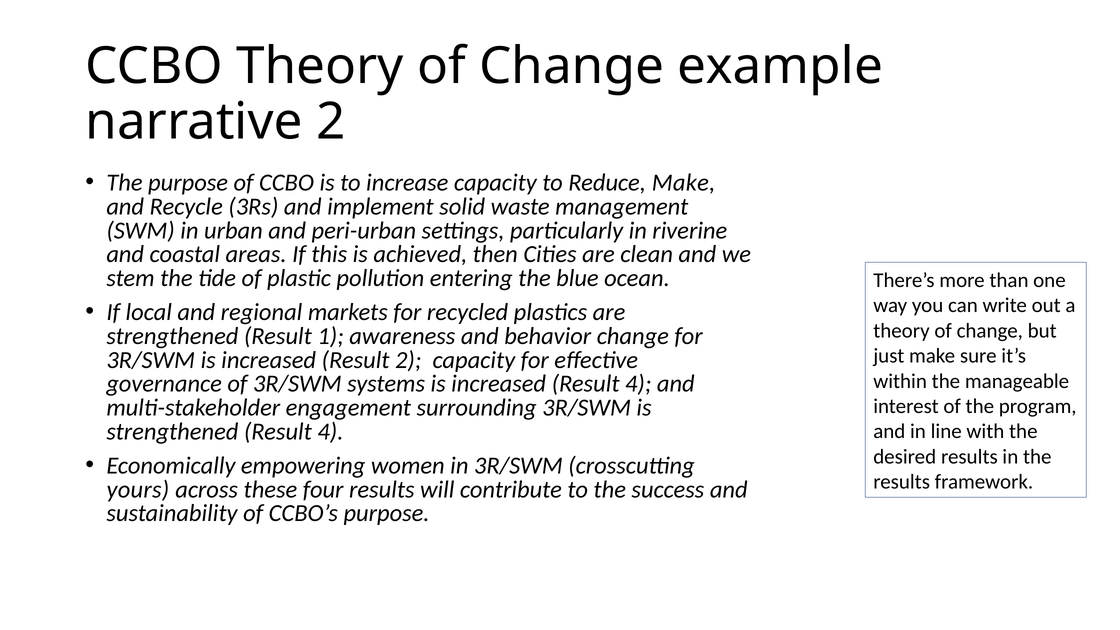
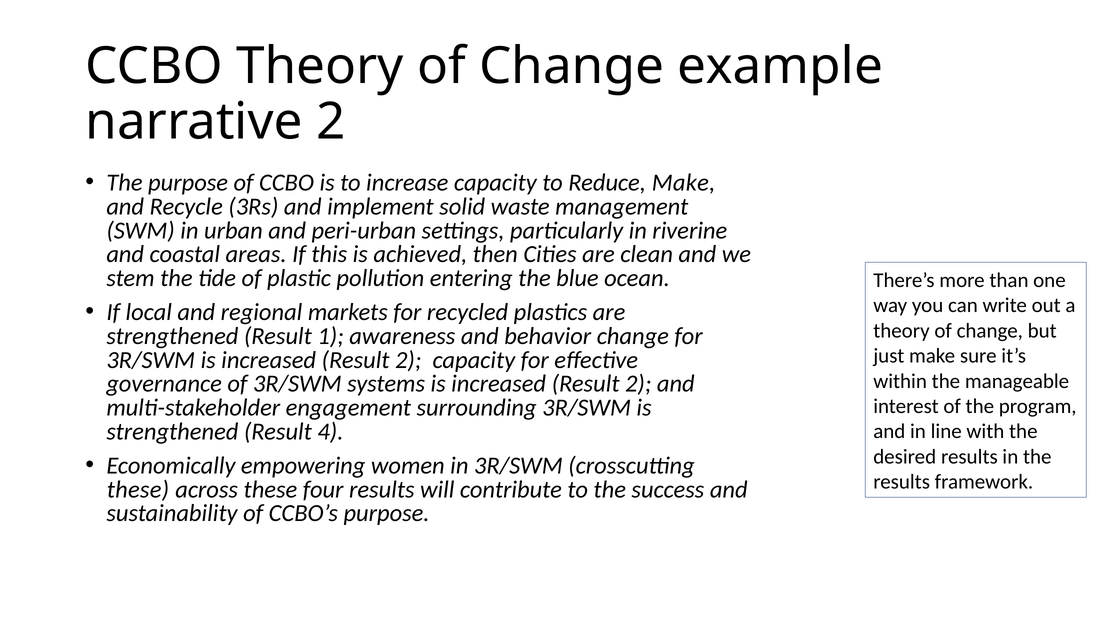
4: 4 -> 2 (638, 384)
yours: yours -> these (138, 490)
